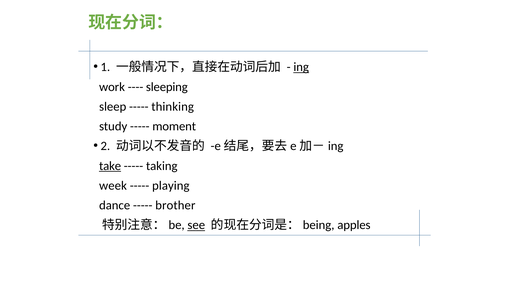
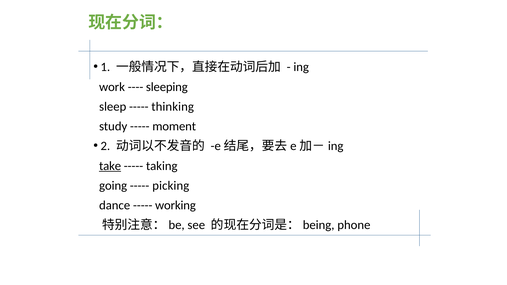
ing underline: present -> none (301, 67)
week: week -> going (113, 186)
playing: playing -> picking (171, 186)
brother: brother -> working (175, 206)
see underline: present -> none (196, 225)
apples: apples -> phone (354, 225)
